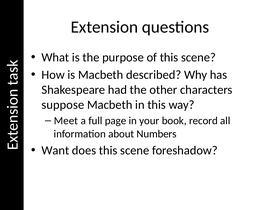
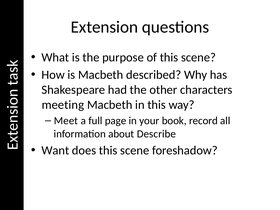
suppose: suppose -> meeting (63, 105)
Numbers: Numbers -> Describe (156, 134)
